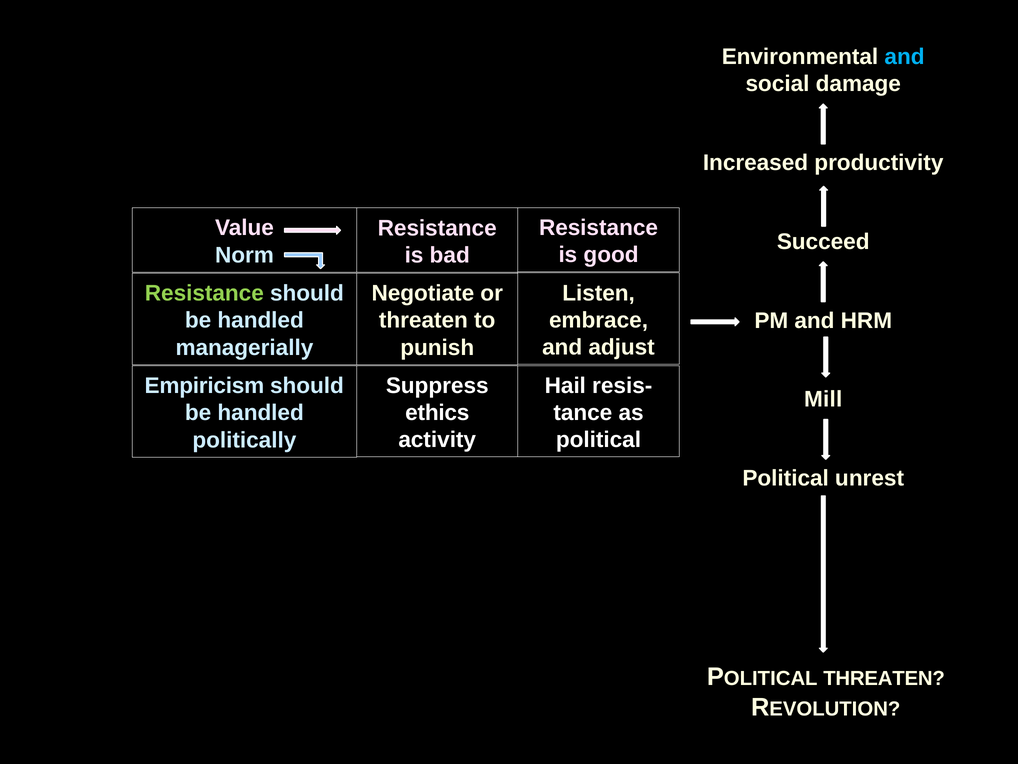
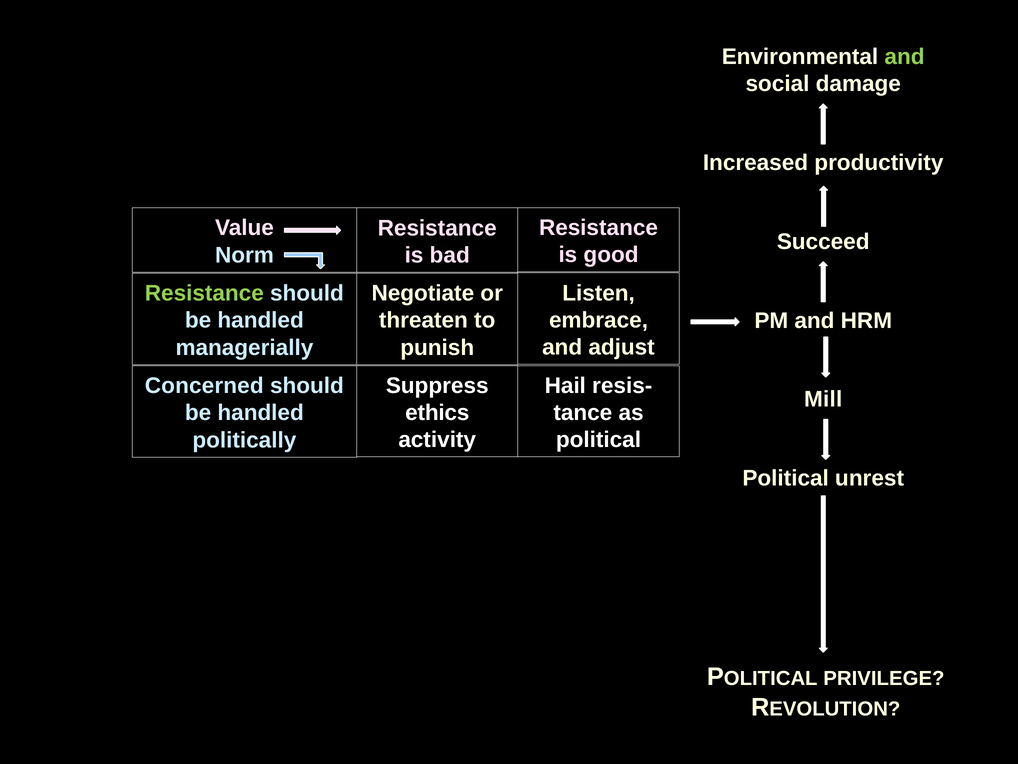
and colour: light blue -> light green (905, 57)
Empiricism: Empiricism -> Concerned (204, 386)
THREATEN: THREATEN -> PRIVILEGE (884, 678)
